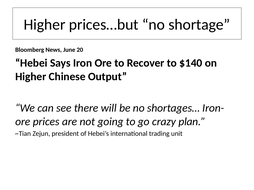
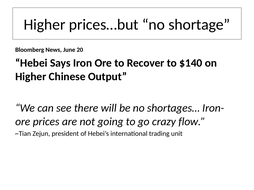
plan: plan -> flow (192, 122)
